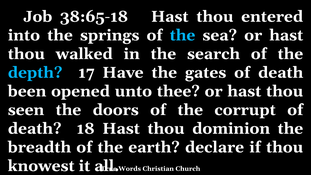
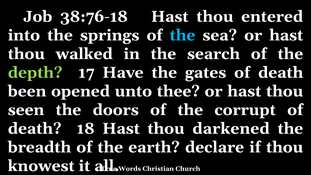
38:65-18: 38:65-18 -> 38:76-18 (94, 17)
depth colour: light blue -> light green (35, 73)
dominion: dominion -> darkened (231, 129)
